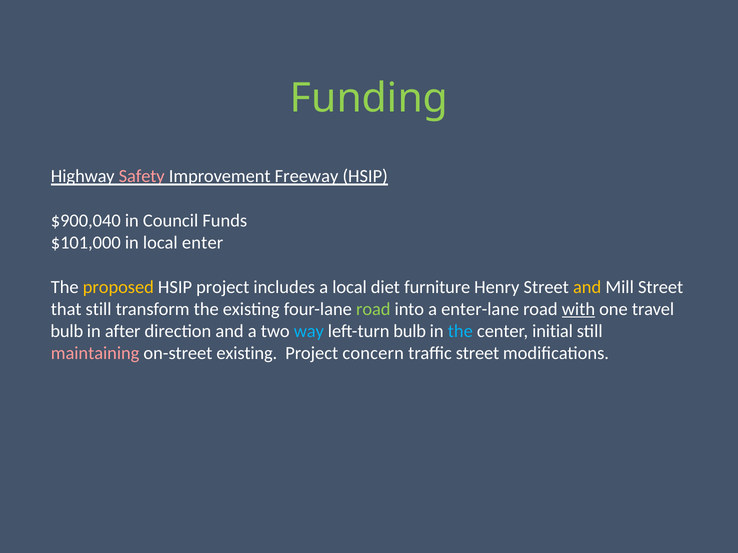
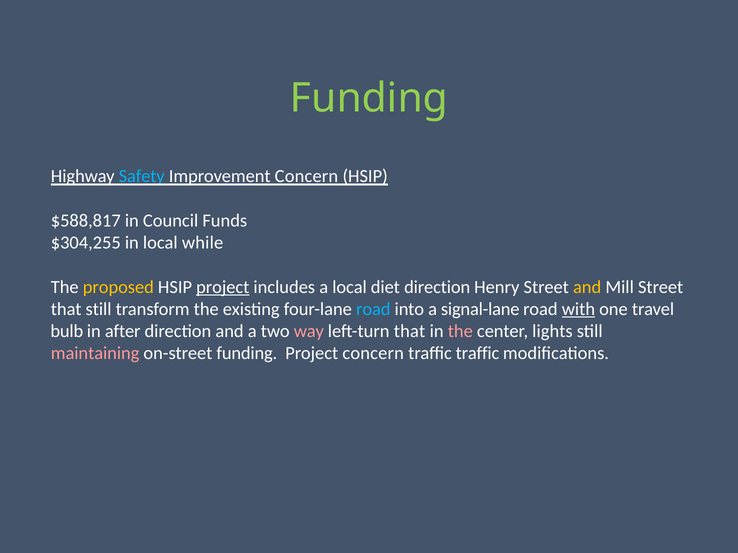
Safety colour: pink -> light blue (142, 176)
Improvement Freeway: Freeway -> Concern (306, 176)
$900,040: $900,040 -> $588,817 (86, 221)
$101,000: $101,000 -> $304,255 (86, 243)
enter: enter -> while (203, 243)
project underline: none -> present (223, 287)
diet furniture: furniture -> direction (437, 287)
road colour: light green -> light blue (373, 309)
enter-lane: enter-lane -> signal-lane (480, 309)
way colour: light blue -> pink (309, 331)
left-turn bulb: bulb -> that (409, 331)
the colour: light blue -> pink (460, 331)
initial: initial -> lights (552, 331)
on-street existing: existing -> funding (247, 354)
traffic street: street -> traffic (478, 354)
